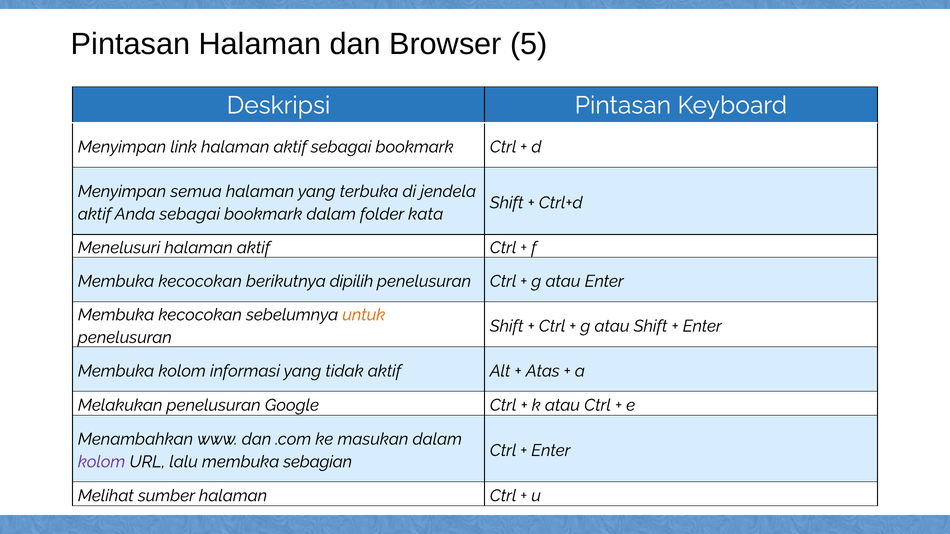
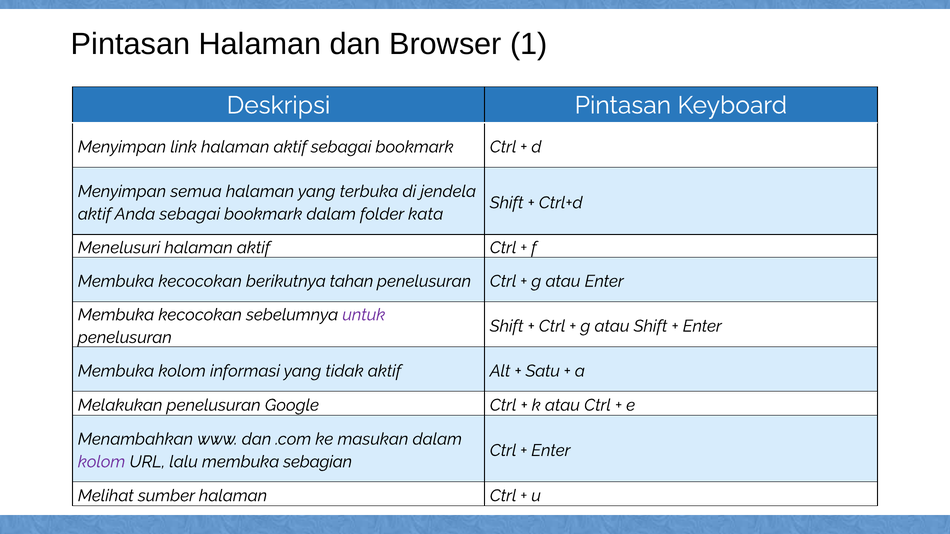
5: 5 -> 1 (529, 44)
dipilih: dipilih -> tahan (352, 281)
untuk colour: orange -> purple (364, 315)
Atas: Atas -> Satu (543, 371)
